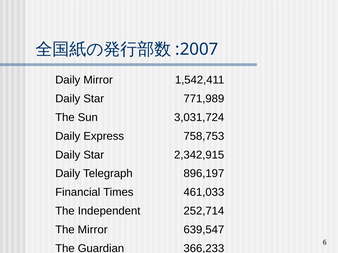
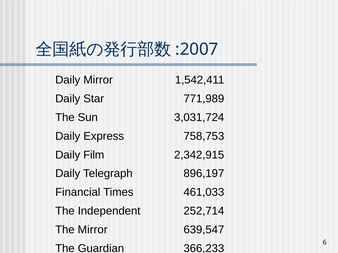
Star: Star -> Film (94, 155)
